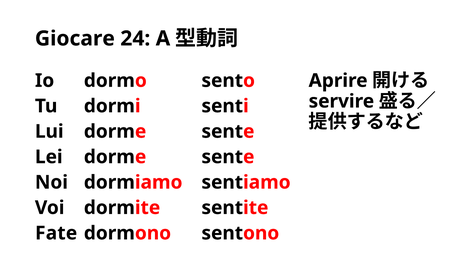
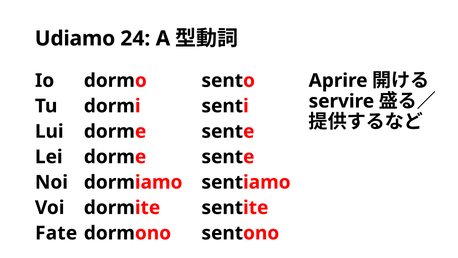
Giocare: Giocare -> Udiamo (75, 38)
